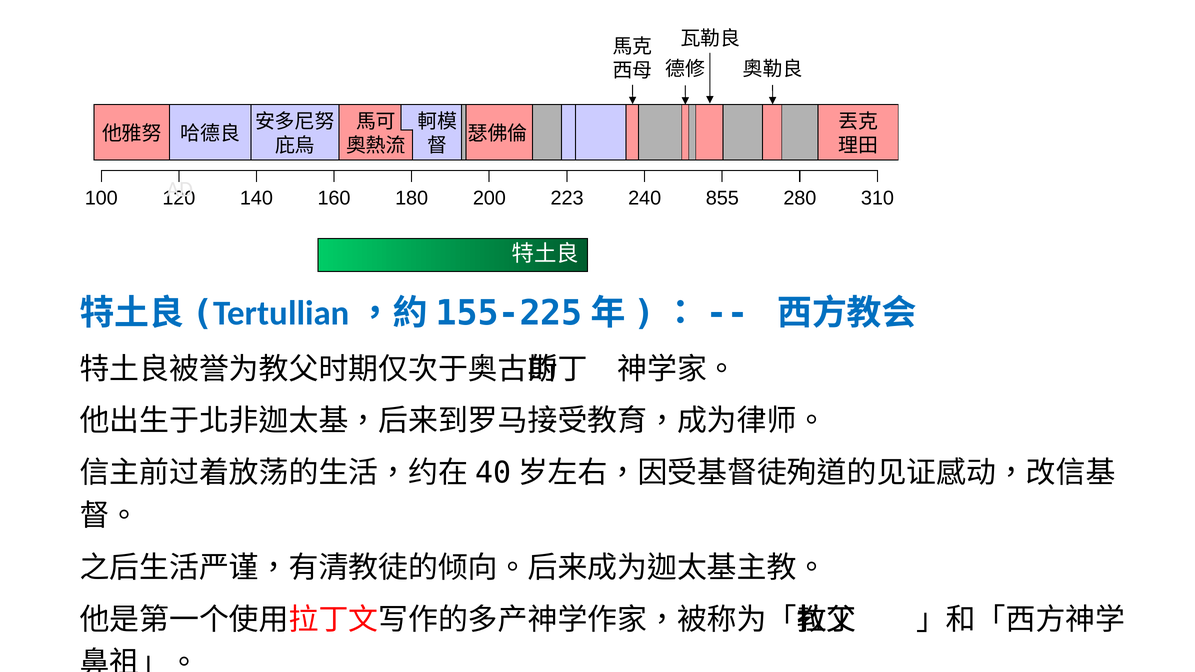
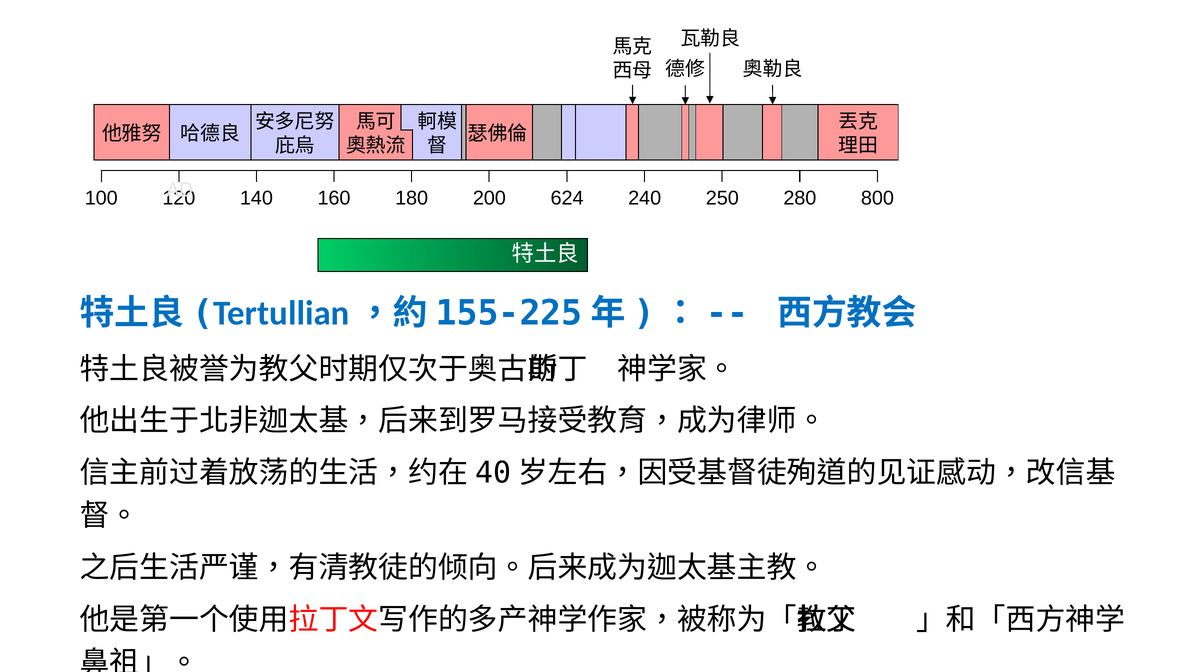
223: 223 -> 624 (567, 198)
855: 855 -> 250 (722, 198)
310: 310 -> 800 (878, 198)
